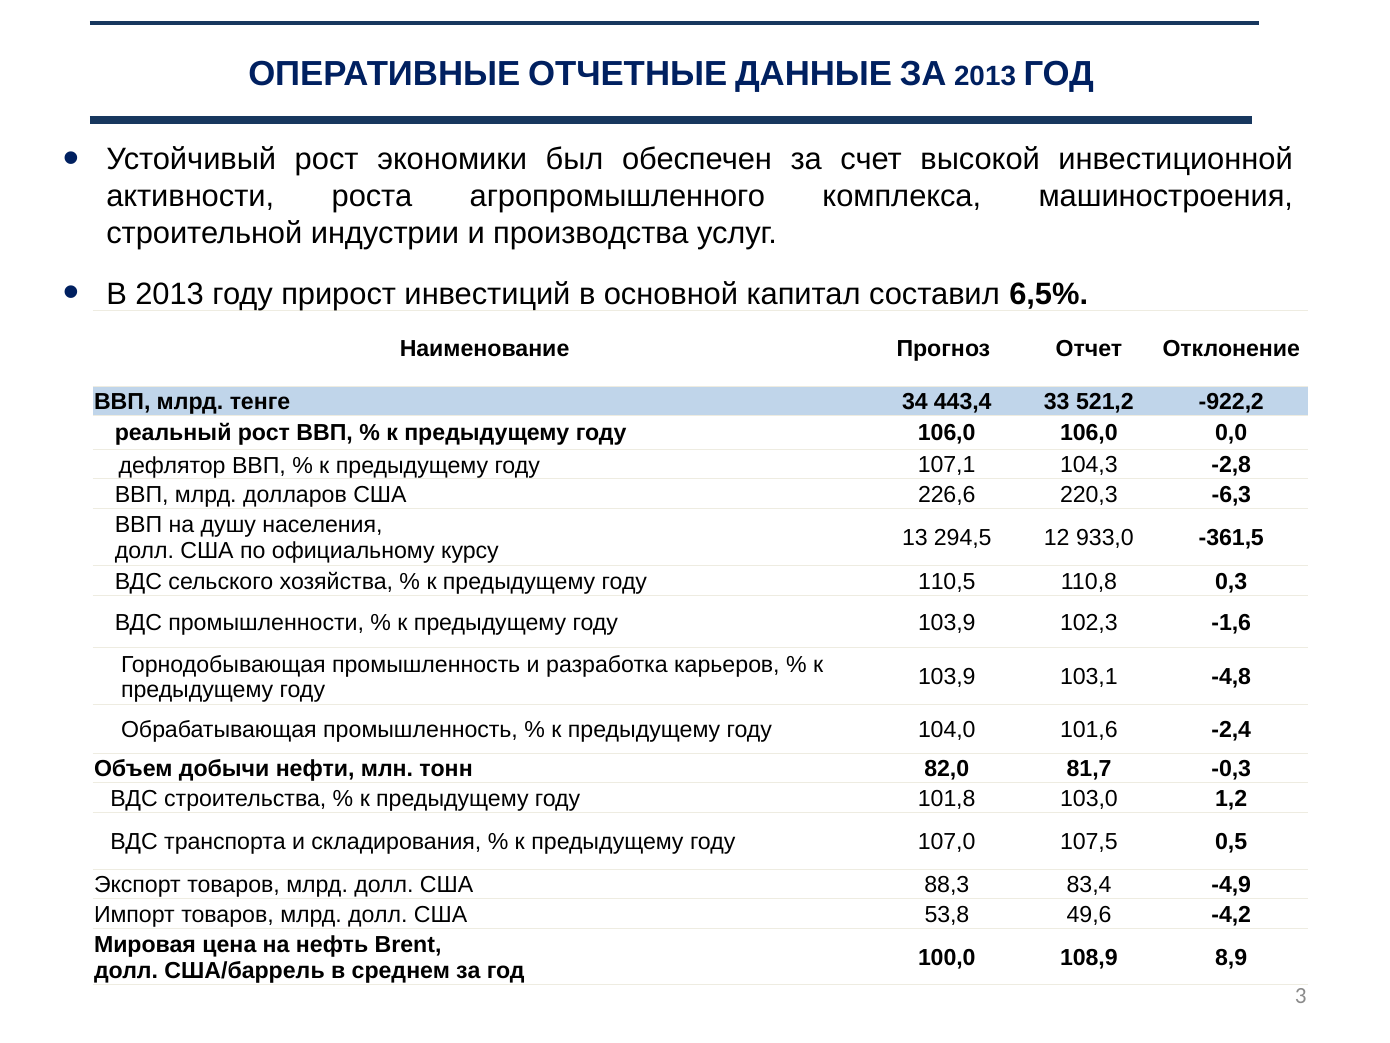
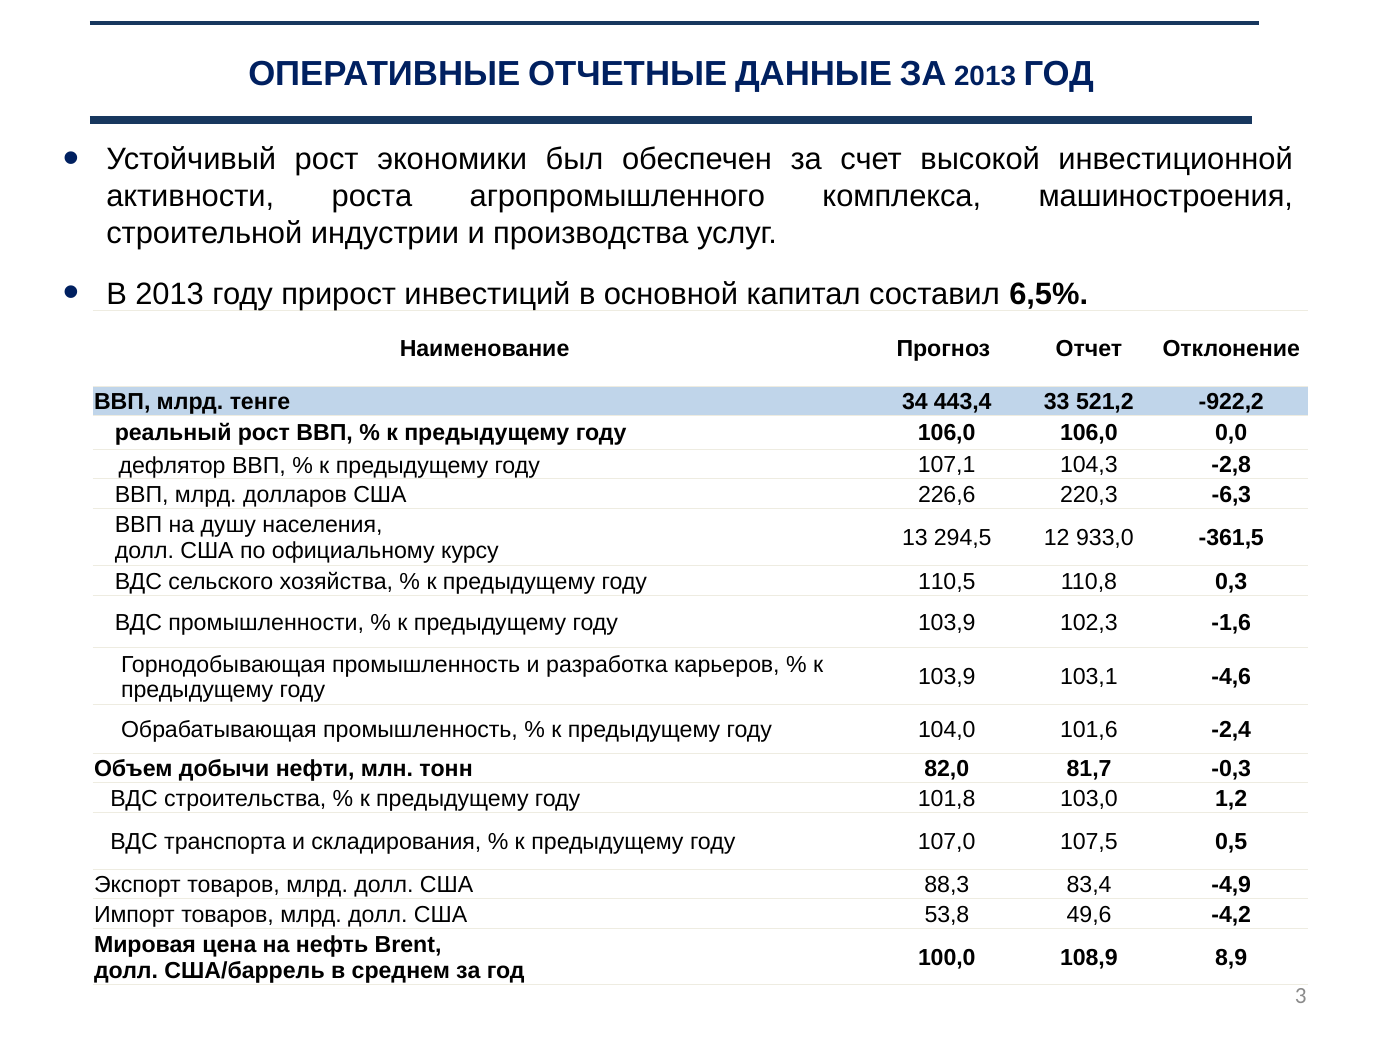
-4,8: -4,8 -> -4,6 (1231, 677)
